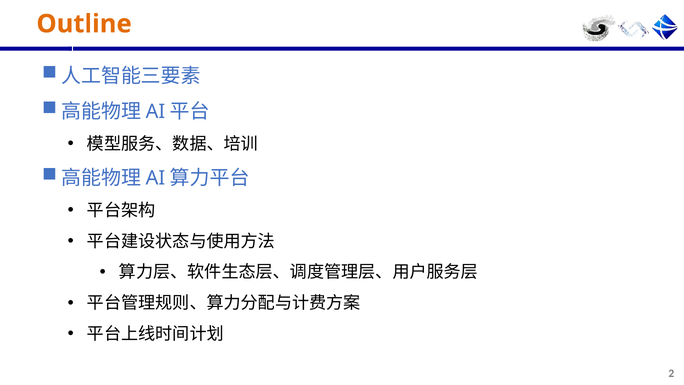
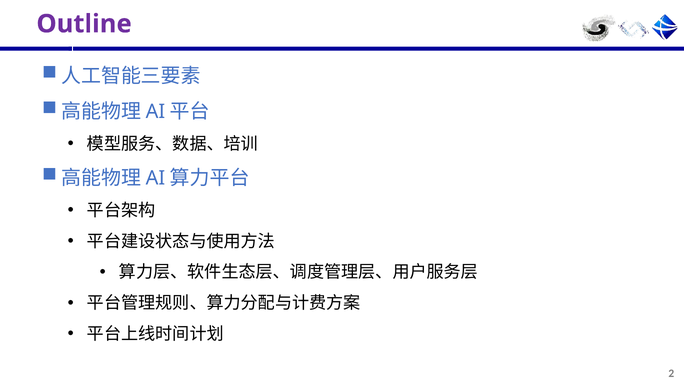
Outline colour: orange -> purple (84, 24)
